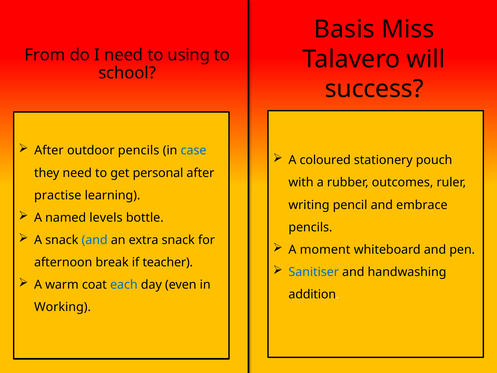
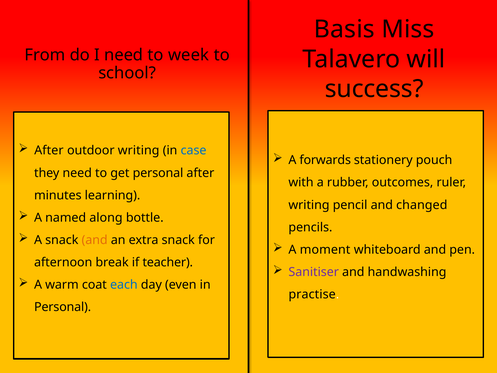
using: using -> week (189, 55)
outdoor pencils: pencils -> writing (139, 150)
coloured: coloured -> forwards (325, 160)
practise: practise -> minutes (58, 195)
embrace: embrace -> changed (422, 205)
levels: levels -> along (106, 218)
and colour: blue -> orange (95, 240)
Sanitiser colour: blue -> purple (314, 272)
addition: addition -> practise (312, 294)
Working: Working -> Personal (63, 307)
